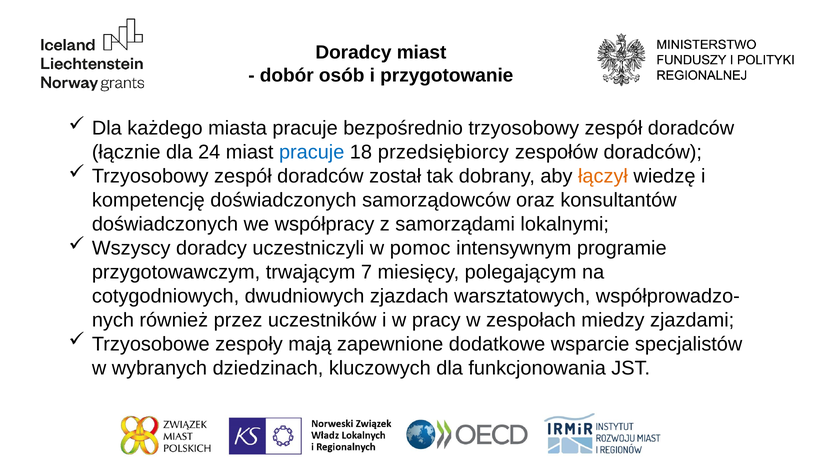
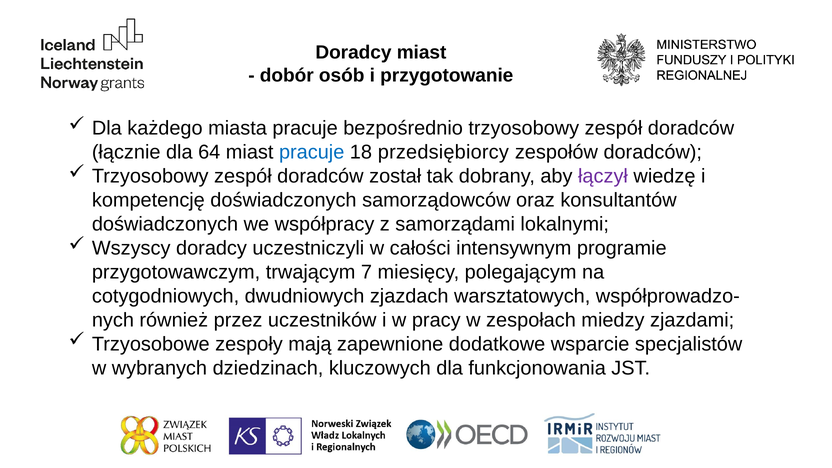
24: 24 -> 64 (209, 152)
łączył colour: orange -> purple (603, 176)
pomoc: pomoc -> całości (420, 248)
